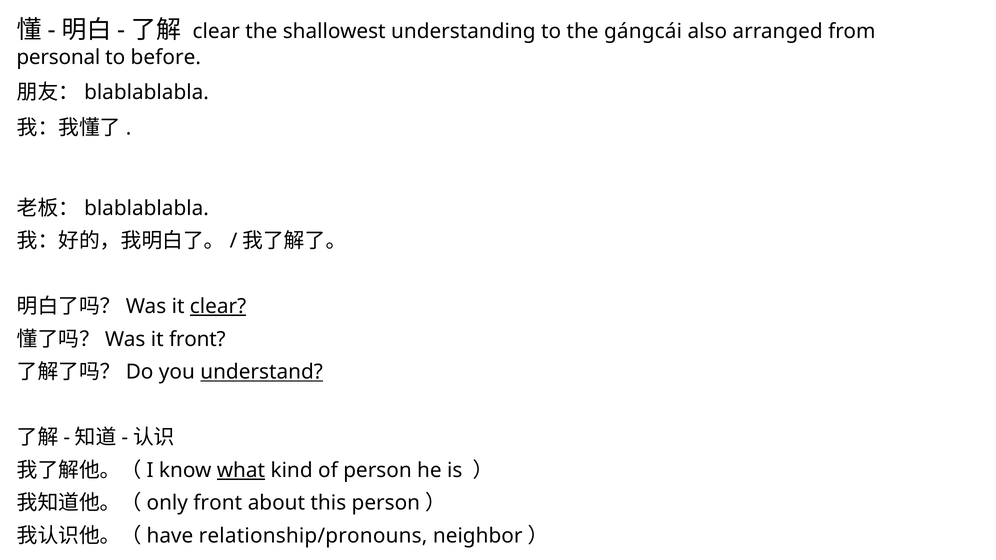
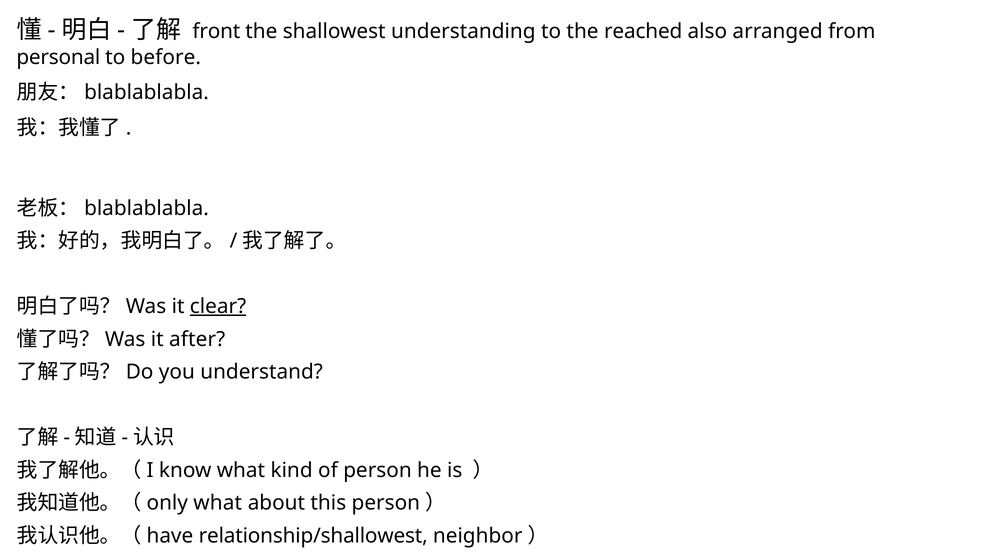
clear: clear -> front (216, 32)
gángcái: gángcái -> reached (643, 32)
it front: front -> after (197, 339)
understand underline: present -> none (262, 372)
what underline: present -> none (241, 470)
front: front -> what (218, 503)
relationship/pronouns: relationship/pronouns -> relationship/shallowest (313, 536)
